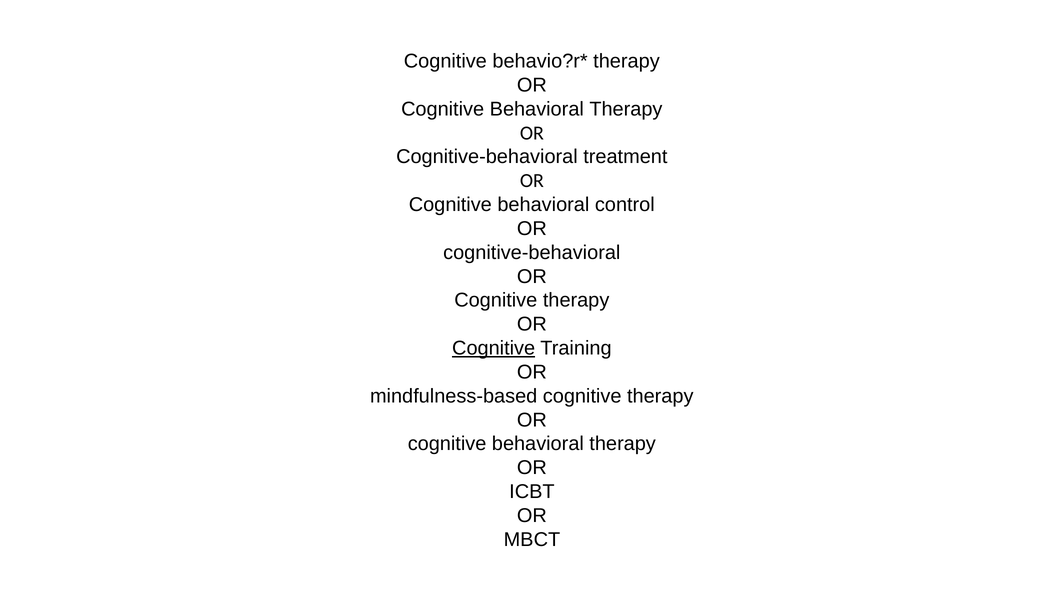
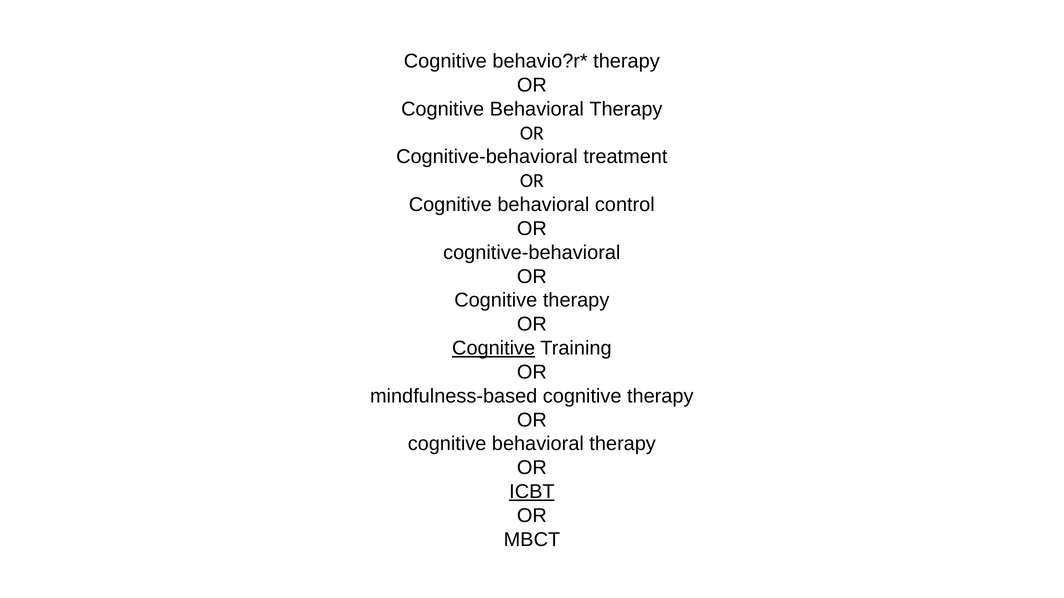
ICBT underline: none -> present (532, 492)
